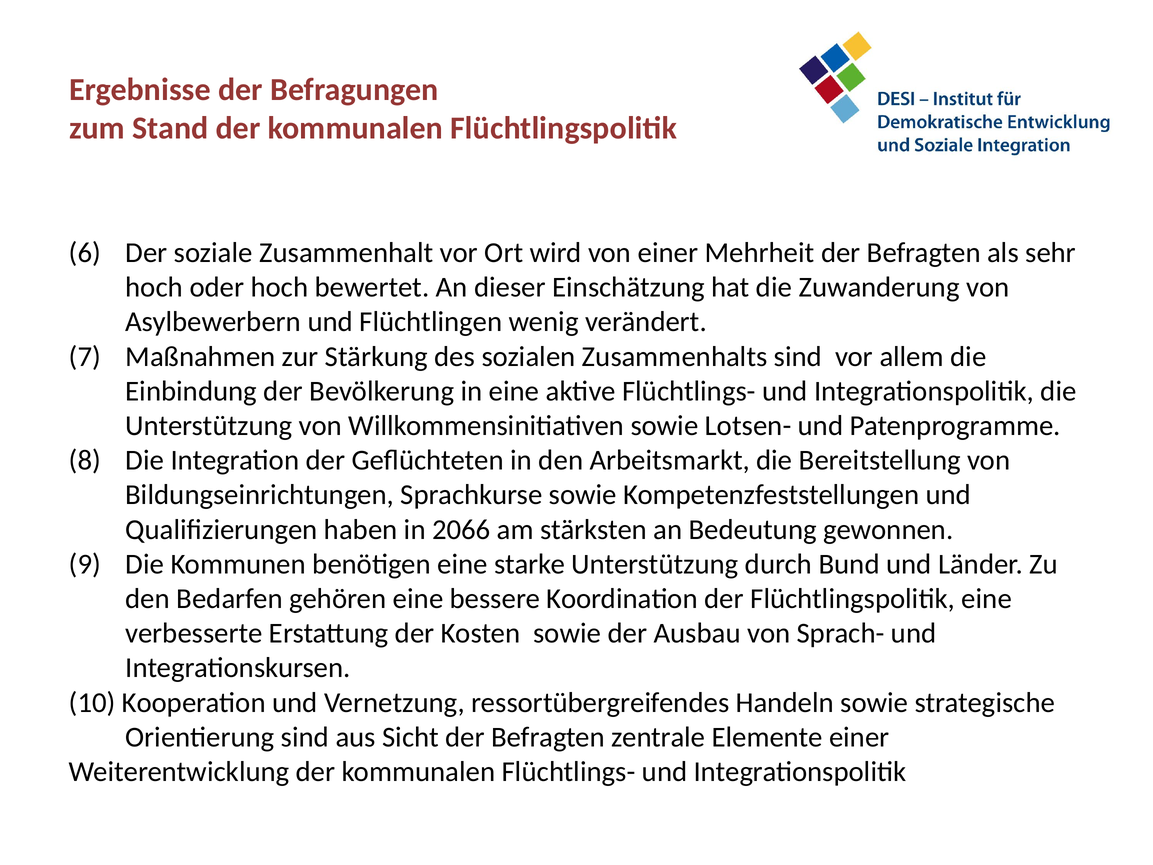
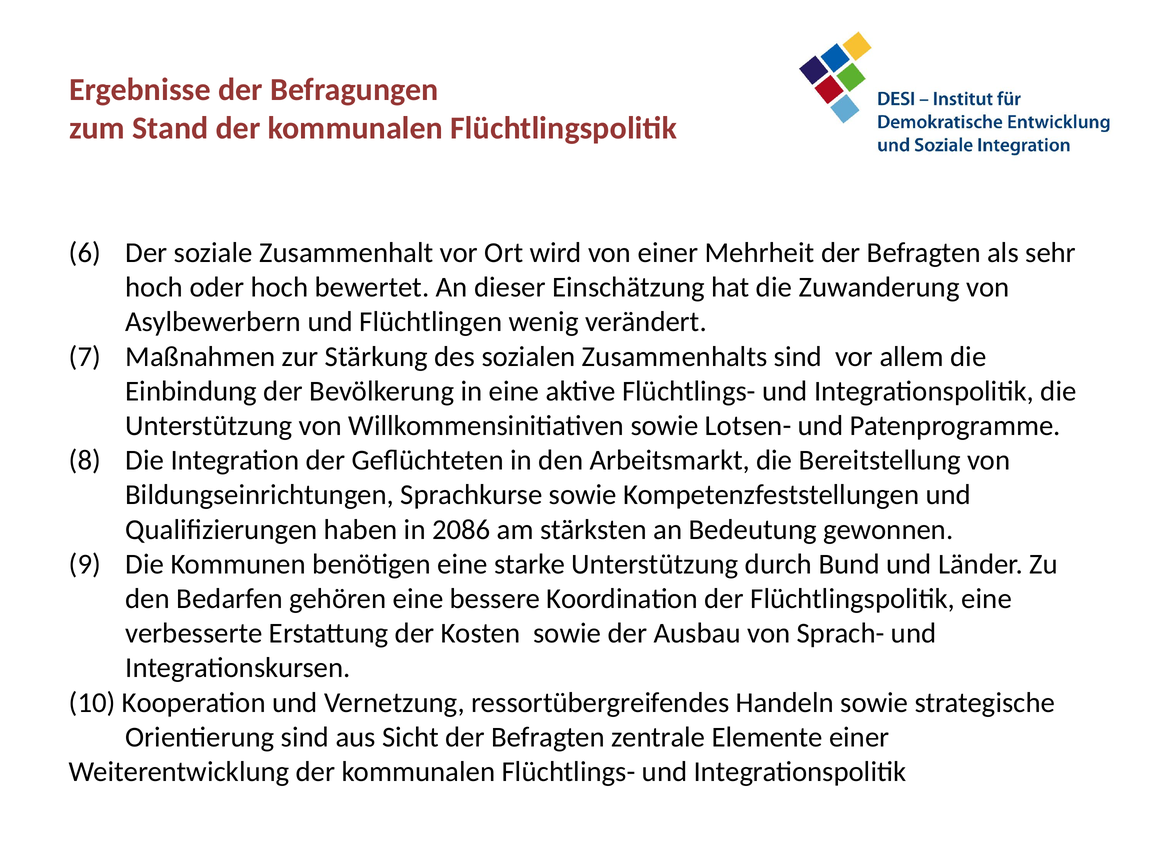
2066: 2066 -> 2086 (461, 529)
